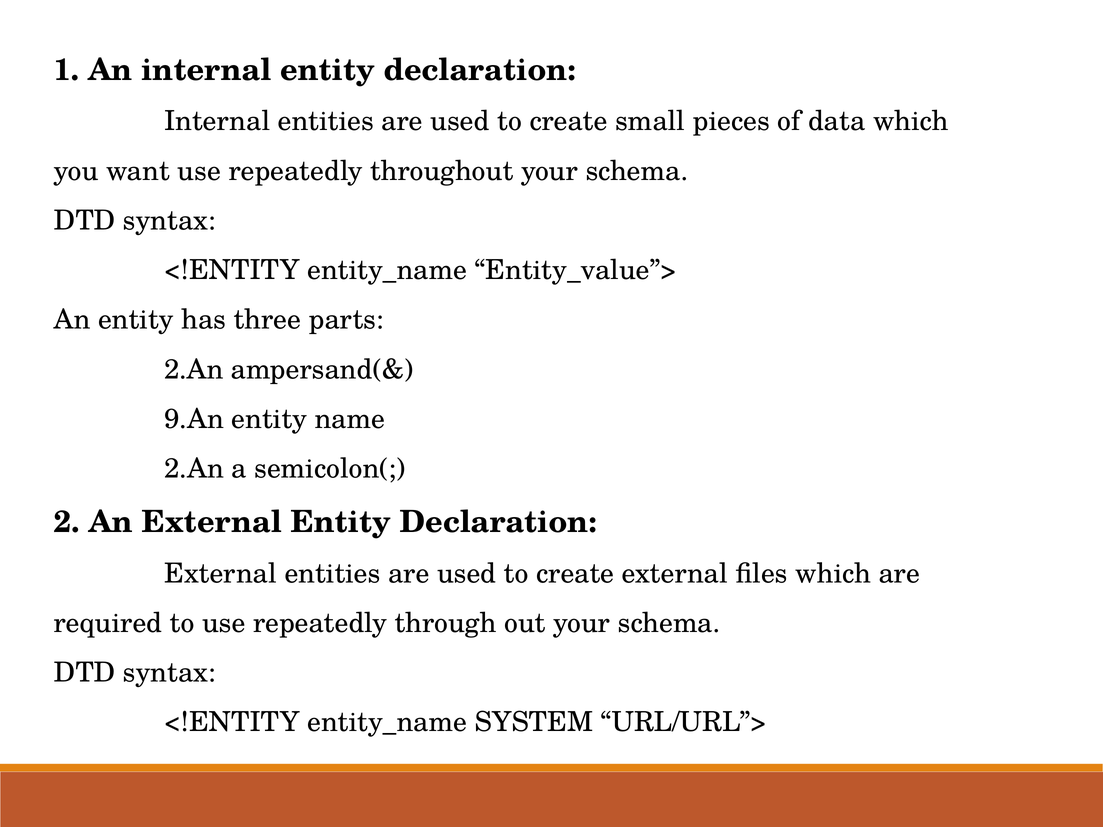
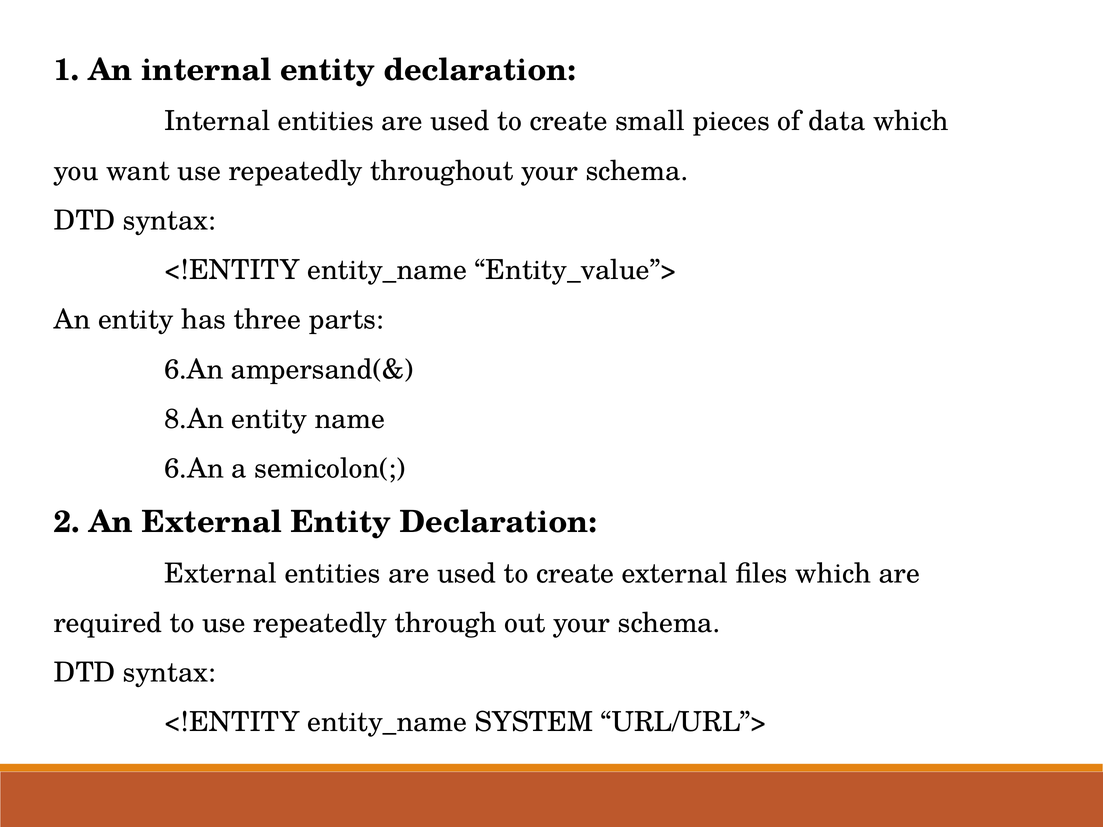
2.An: 2.An -> 6.An (194, 370)
9.An: 9.An -> 8.An (194, 419)
2.An: 2.An -> 6.An (194, 469)
